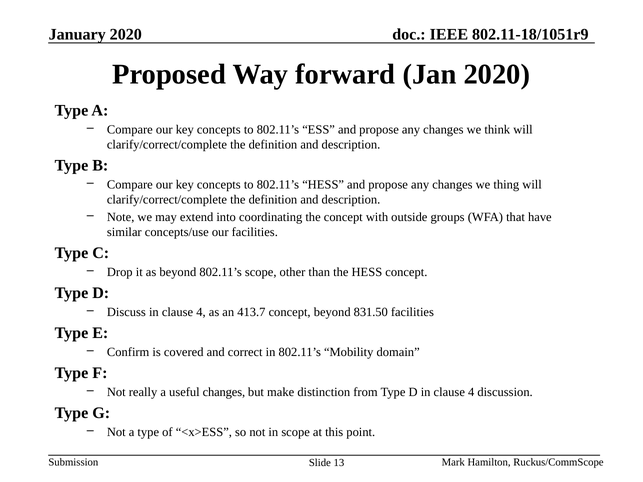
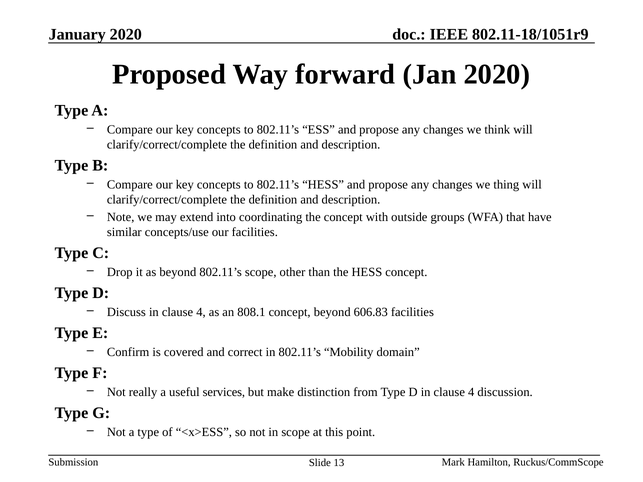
413.7: 413.7 -> 808.1 (251, 312)
831.50: 831.50 -> 606.83 (371, 312)
useful changes: changes -> services (224, 393)
